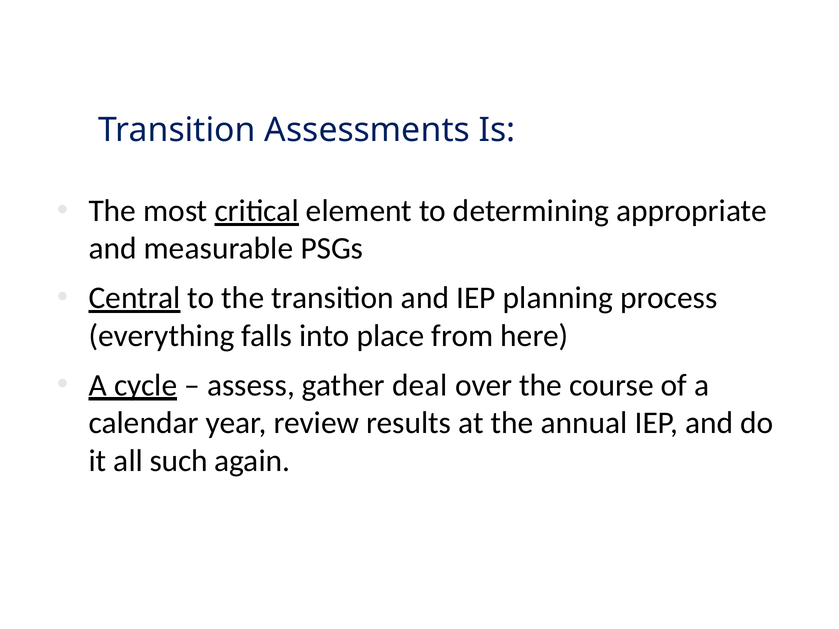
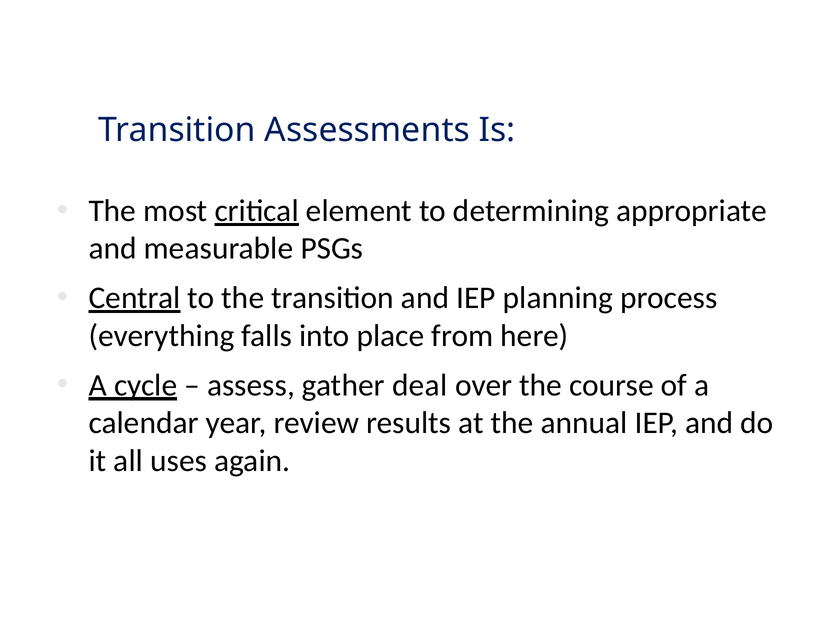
such: such -> uses (179, 461)
